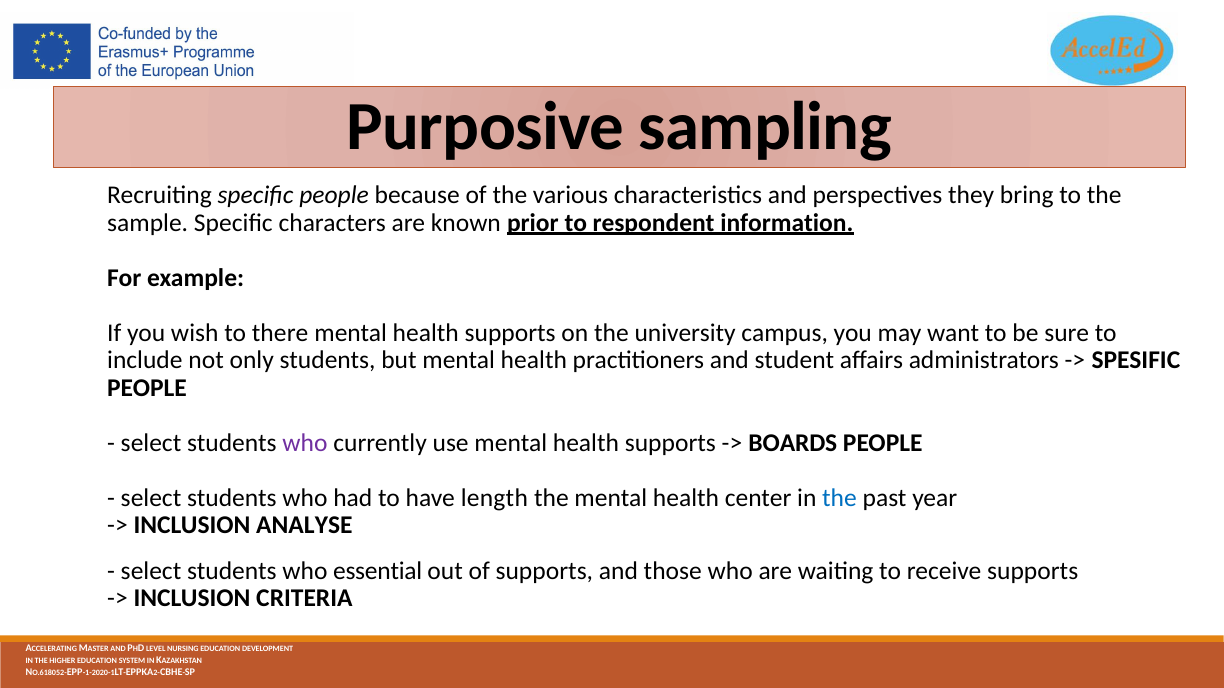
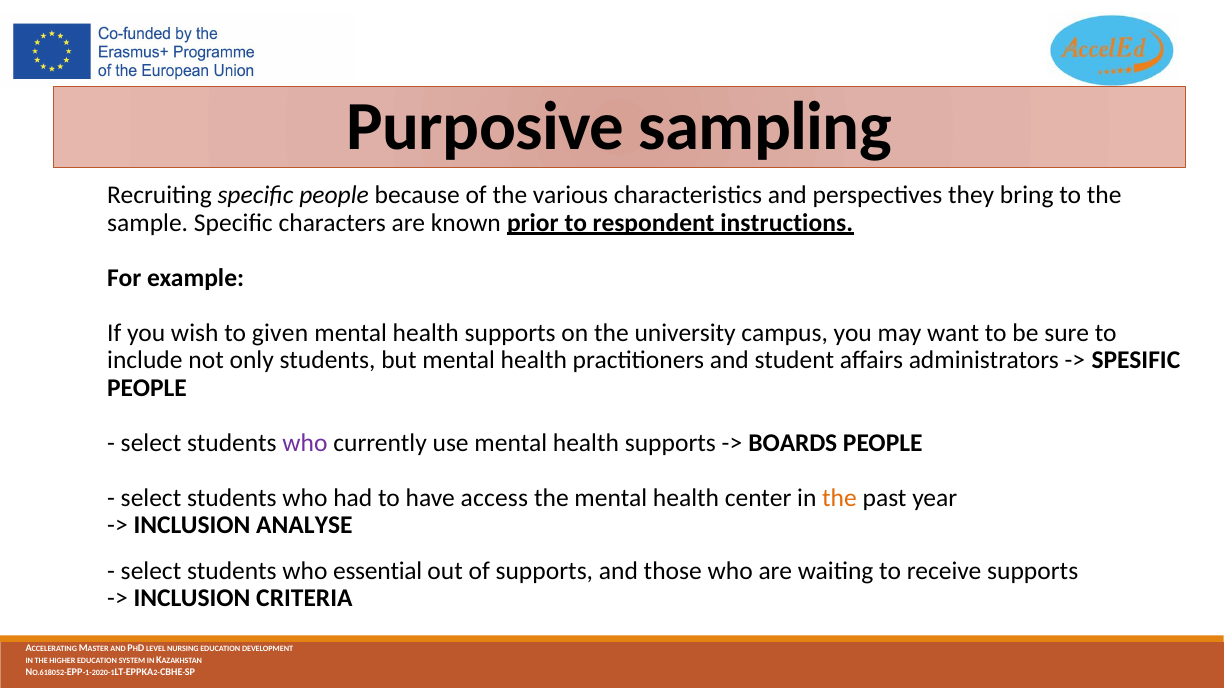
information: information -> instructions (787, 223)
there: there -> given (280, 333)
length: length -> access (494, 498)
the colour: blue -> orange (840, 498)
